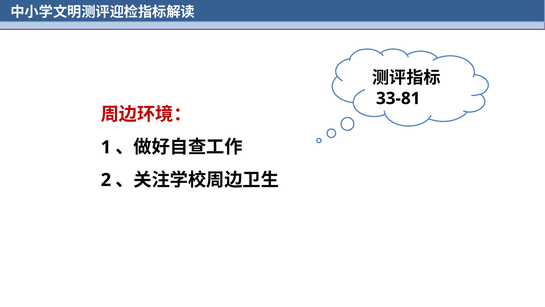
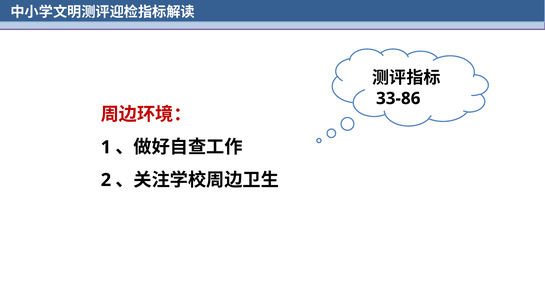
33-81: 33-81 -> 33-86 (398, 98)
